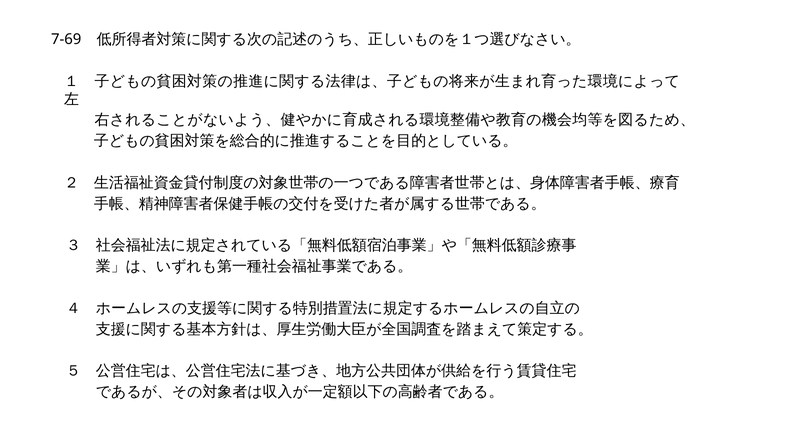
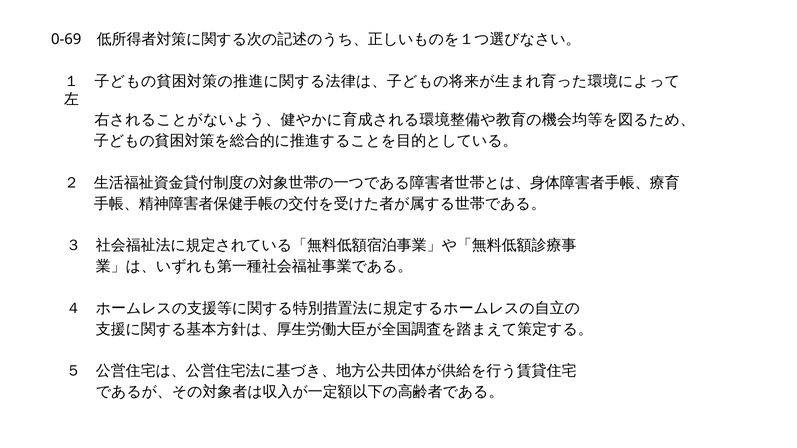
7-69: 7-69 -> 0-69 (66, 39)
